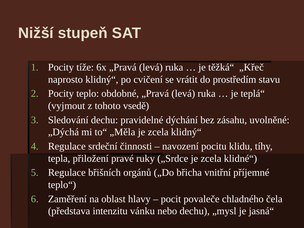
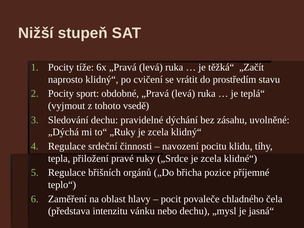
„Křeč: „Křeč -> „Začít (252, 67)
teplo: teplo -> sport (88, 94)
„Měla: „Měla -> „Ruky (123, 132)
vnitřní: vnitřní -> pozice (218, 173)
